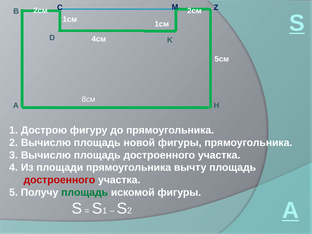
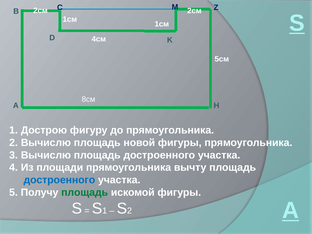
достроенного colour: red -> blue (59, 180)
